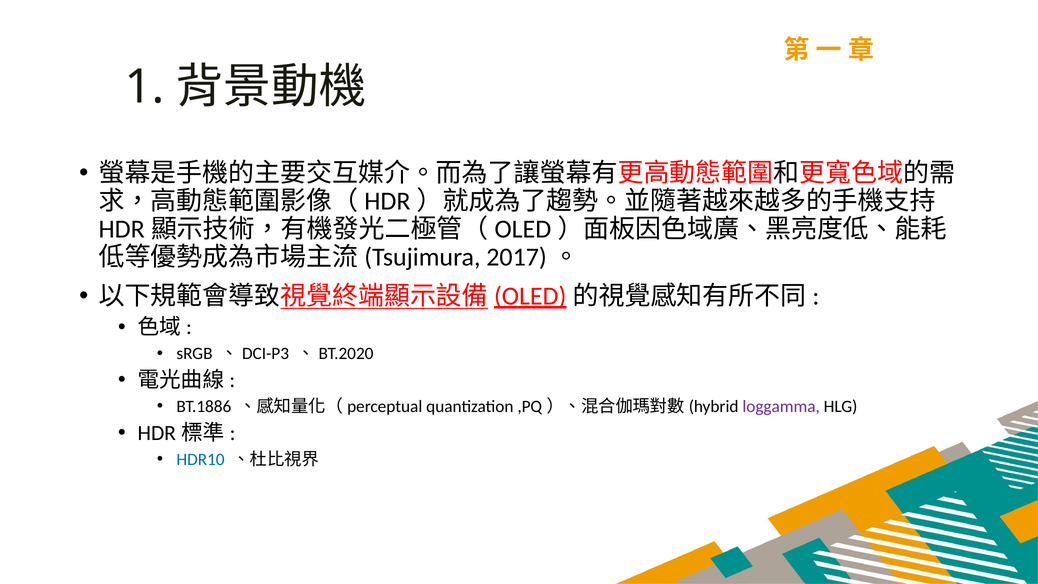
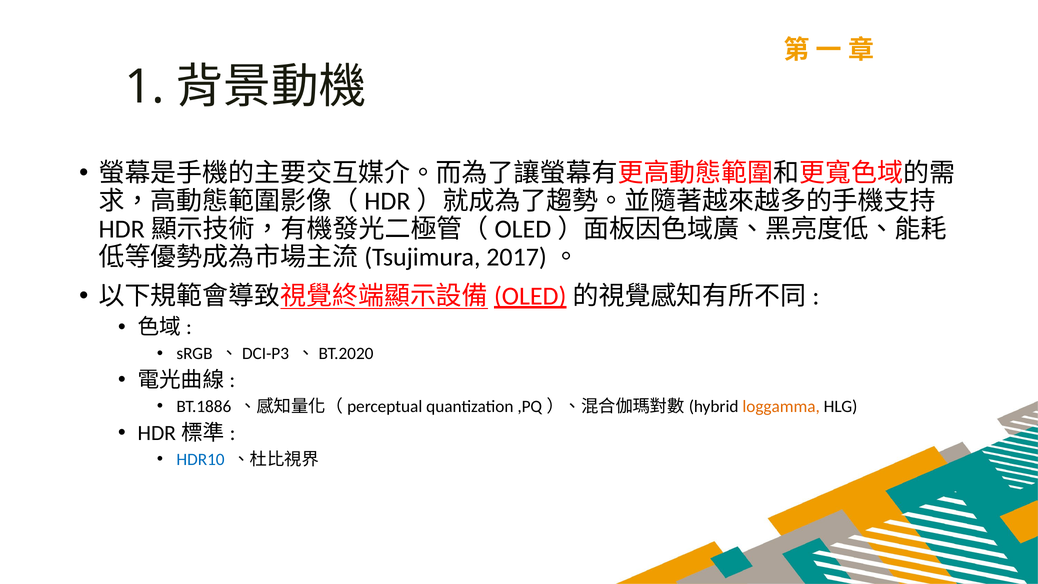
loggamma colour: purple -> orange (781, 406)
